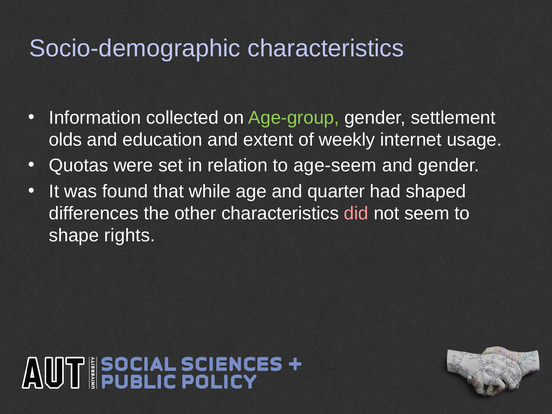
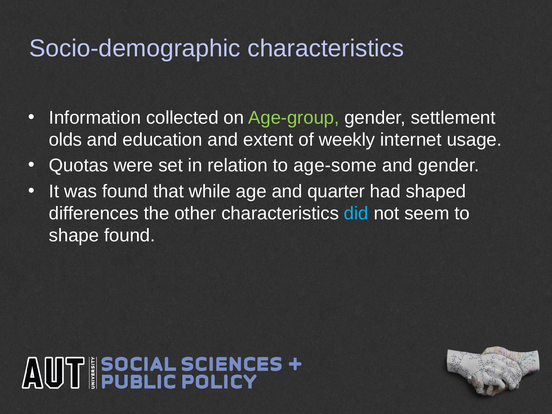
age-seem: age-seem -> age-some (335, 166)
did colour: pink -> light blue (356, 213)
shape rights: rights -> found (130, 236)
